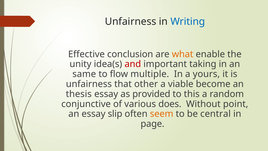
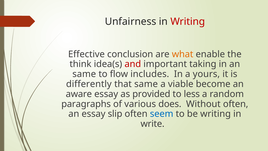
Writing colour: blue -> red (188, 21)
unity: unity -> think (81, 64)
multiple: multiple -> includes (150, 74)
unfairness: unfairness -> differently (89, 84)
that other: other -> same (146, 84)
thesis: thesis -> aware (79, 94)
this: this -> less (192, 94)
conjunctive: conjunctive -> paragraphs (86, 104)
Without point: point -> often (236, 104)
seem colour: orange -> blue (162, 114)
be central: central -> writing (216, 114)
page: page -> write (153, 124)
